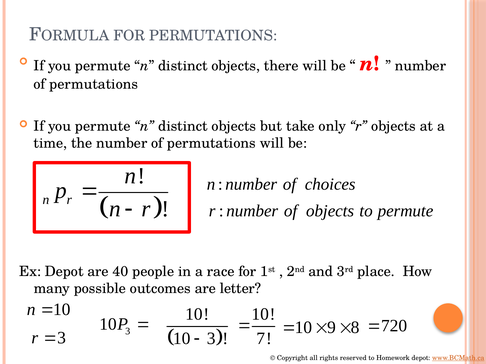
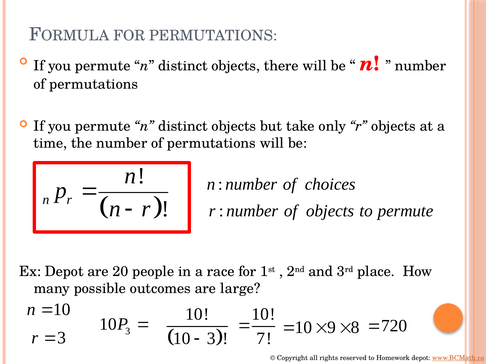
40: 40 -> 20 (120, 272)
letter: letter -> large (240, 289)
